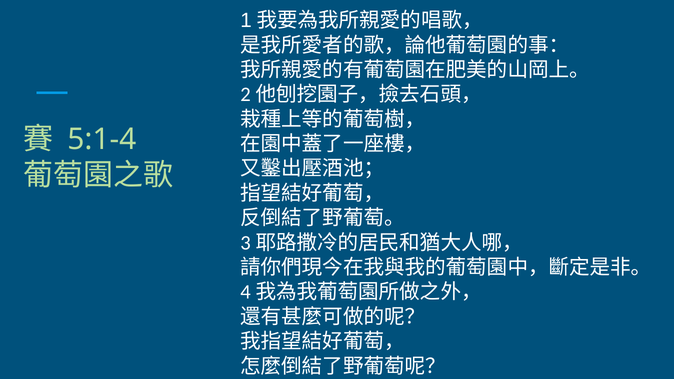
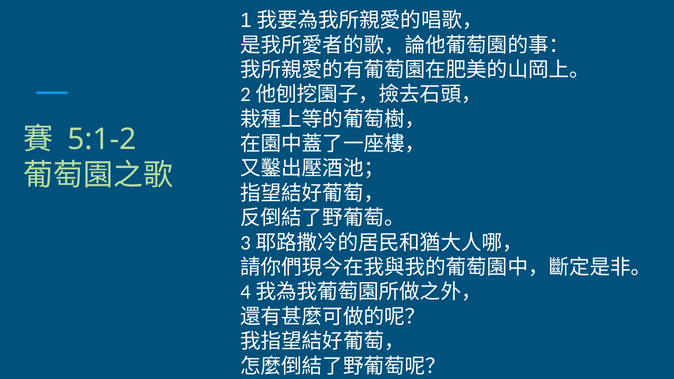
5:1-4: 5:1-4 -> 5:1-2 (102, 140)
